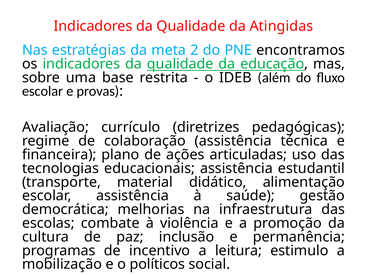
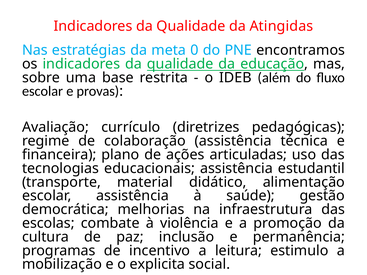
2: 2 -> 0 (194, 50)
políticos: políticos -> explicita (157, 264)
